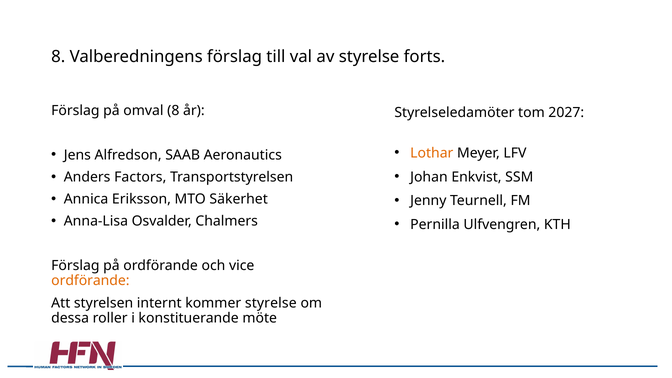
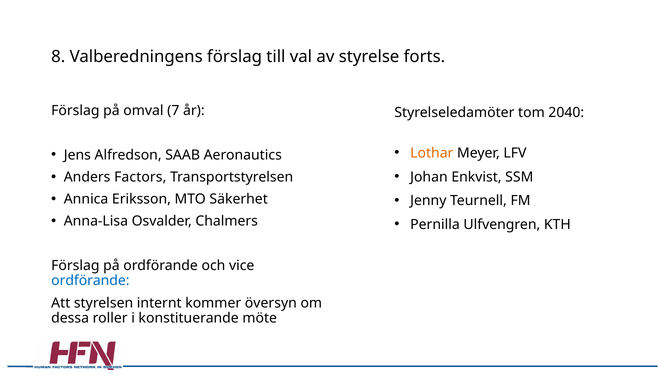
omval 8: 8 -> 7 (173, 111)
2027: 2027 -> 2040 (566, 112)
ordförande colour: orange -> blue (90, 281)
kommer styrelse: styrelse -> översyn (271, 303)
